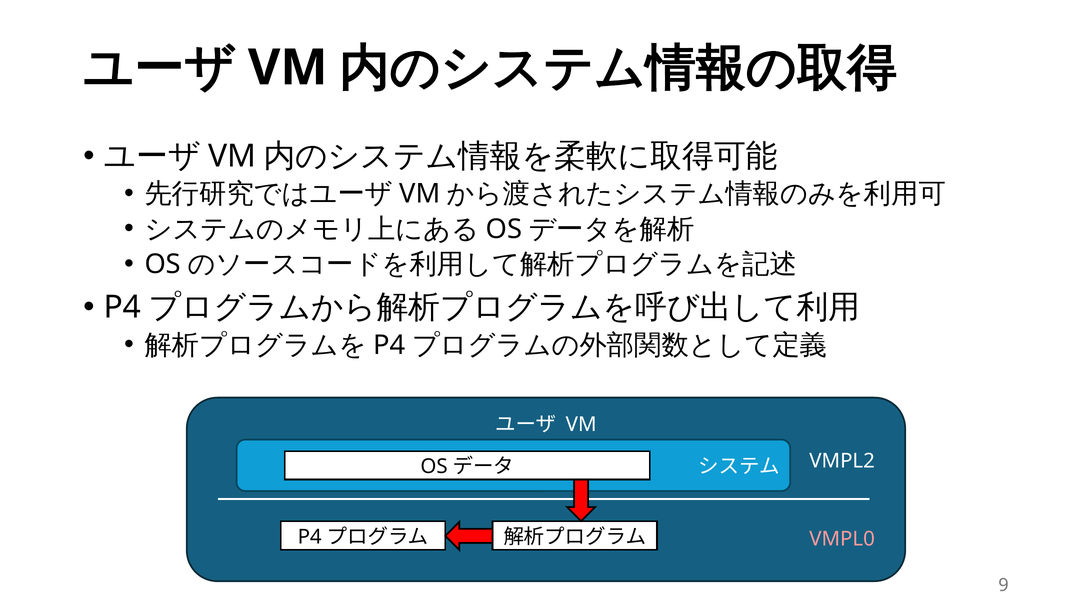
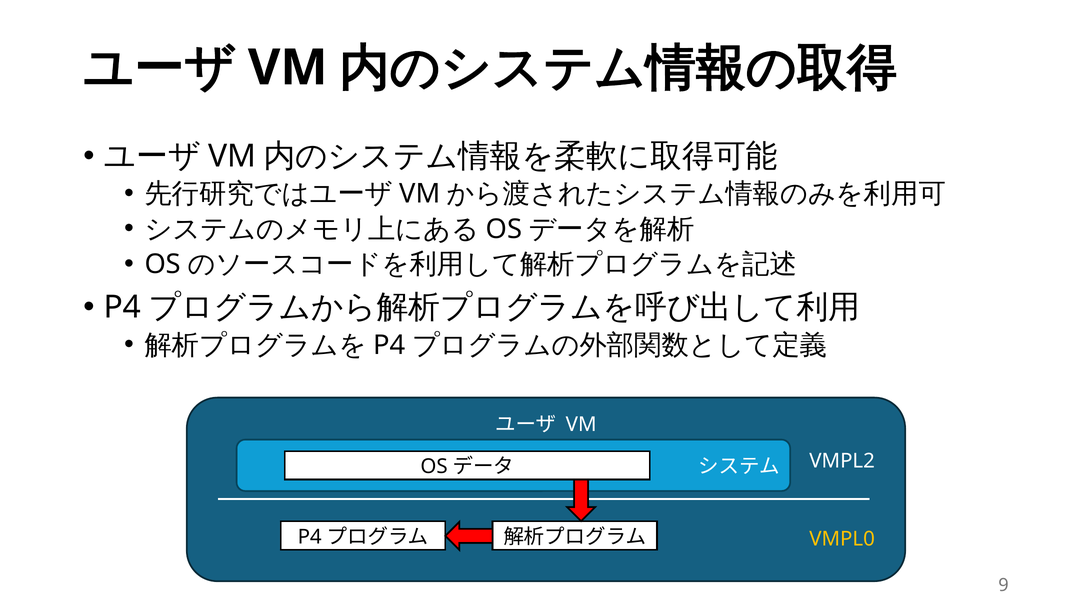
VMPL0 colour: pink -> yellow (842, 539)
